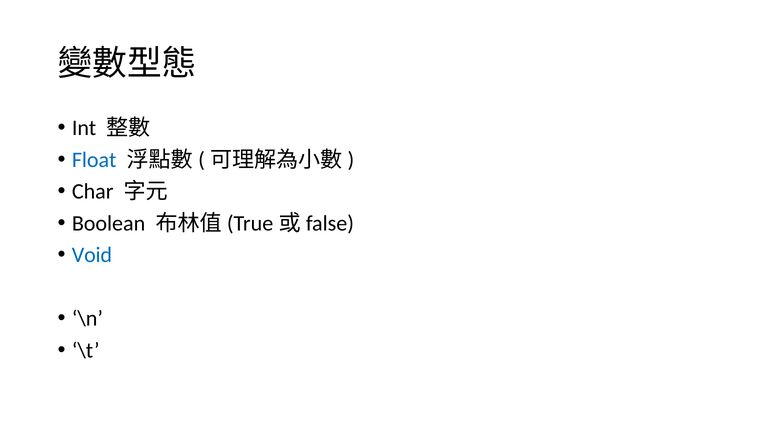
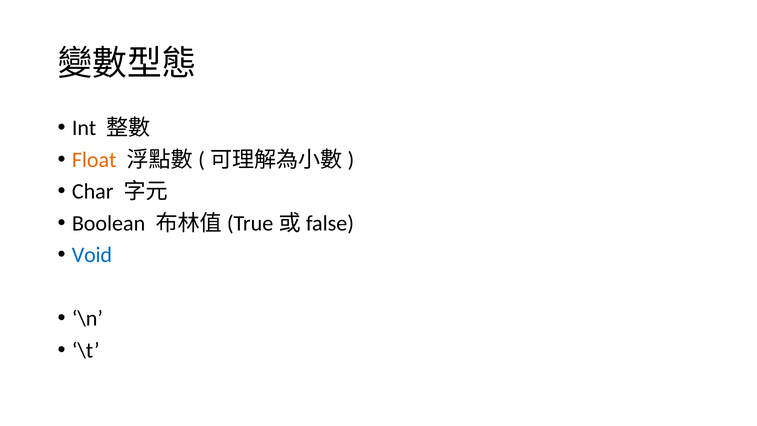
Float colour: blue -> orange (94, 160)
